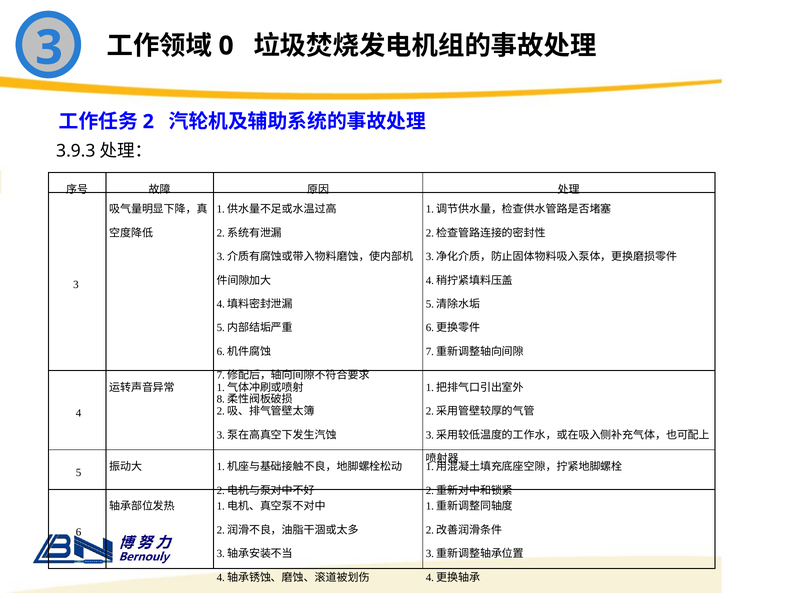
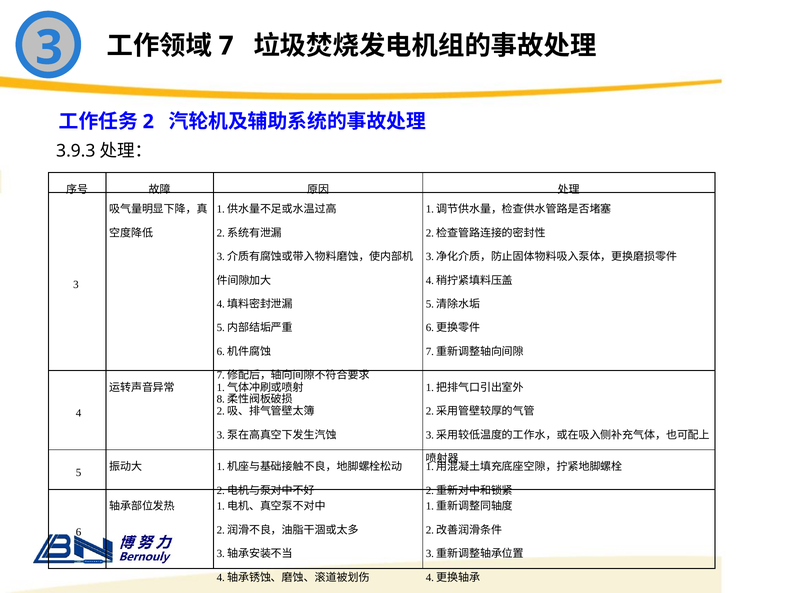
0: 0 -> 7 (226, 46)
